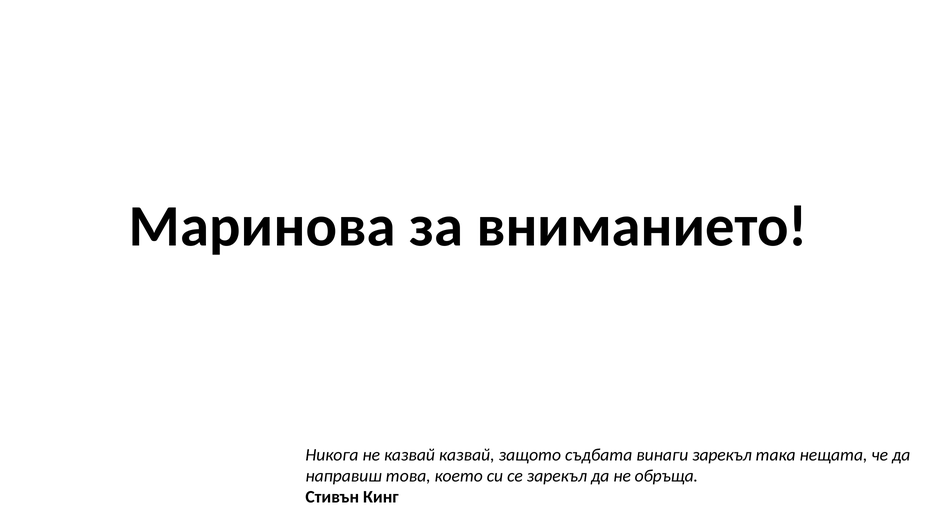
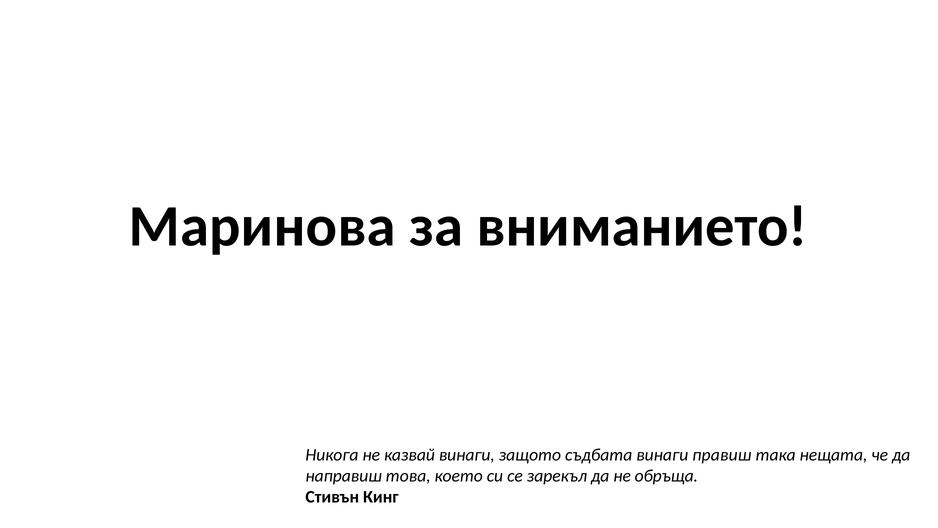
казвай казвай: казвай -> винаги (467, 454)
винаги зарекъл: зарекъл -> правиш (722, 454)
